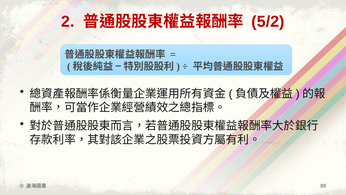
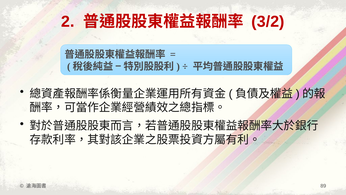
5/2: 5/2 -> 3/2 (268, 22)
